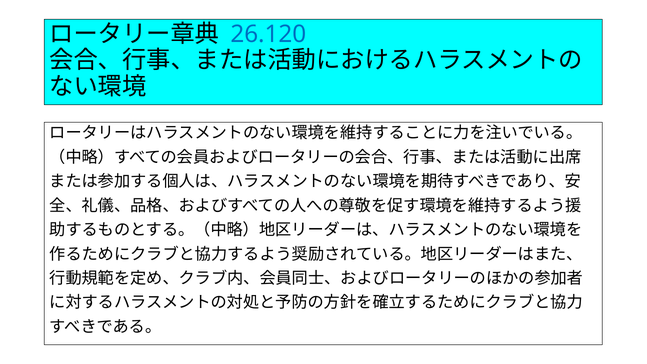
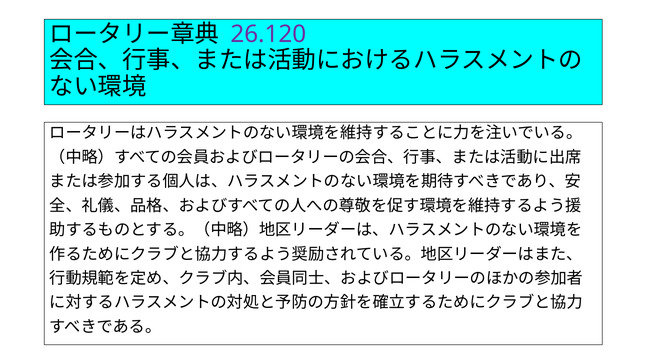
26.120 colour: blue -> purple (268, 34)
